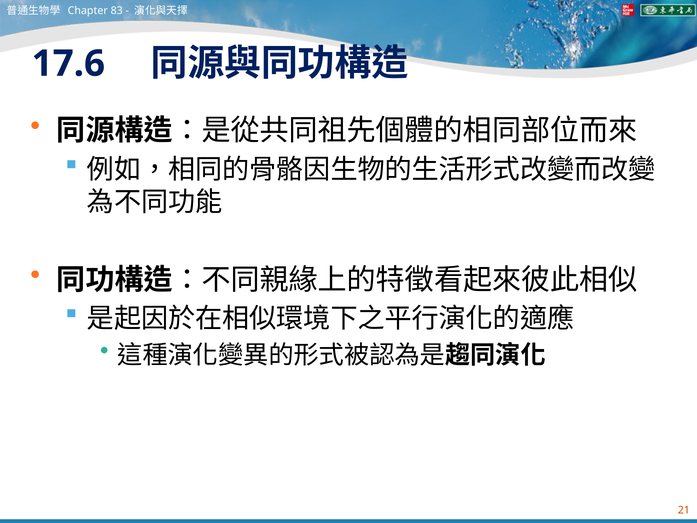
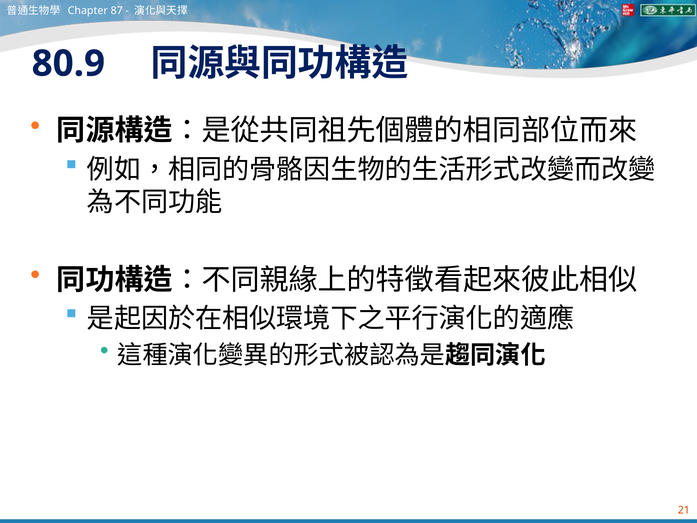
83: 83 -> 87 (117, 11)
17.6: 17.6 -> 80.9 (68, 64)
